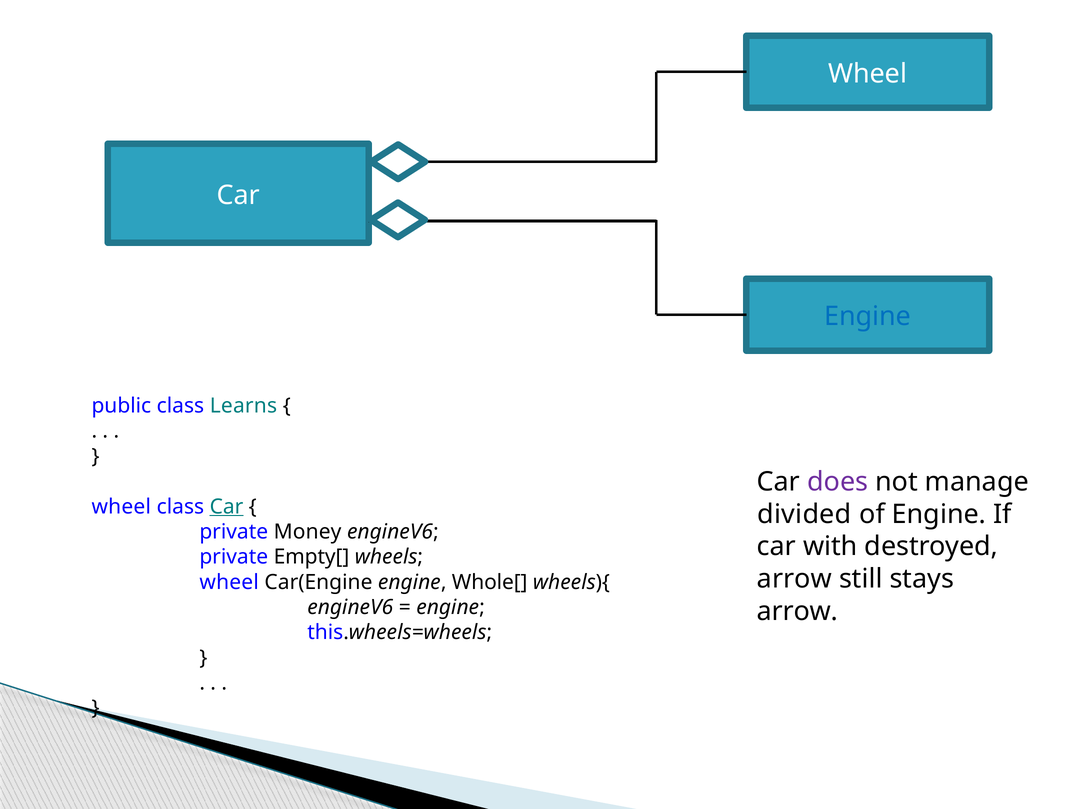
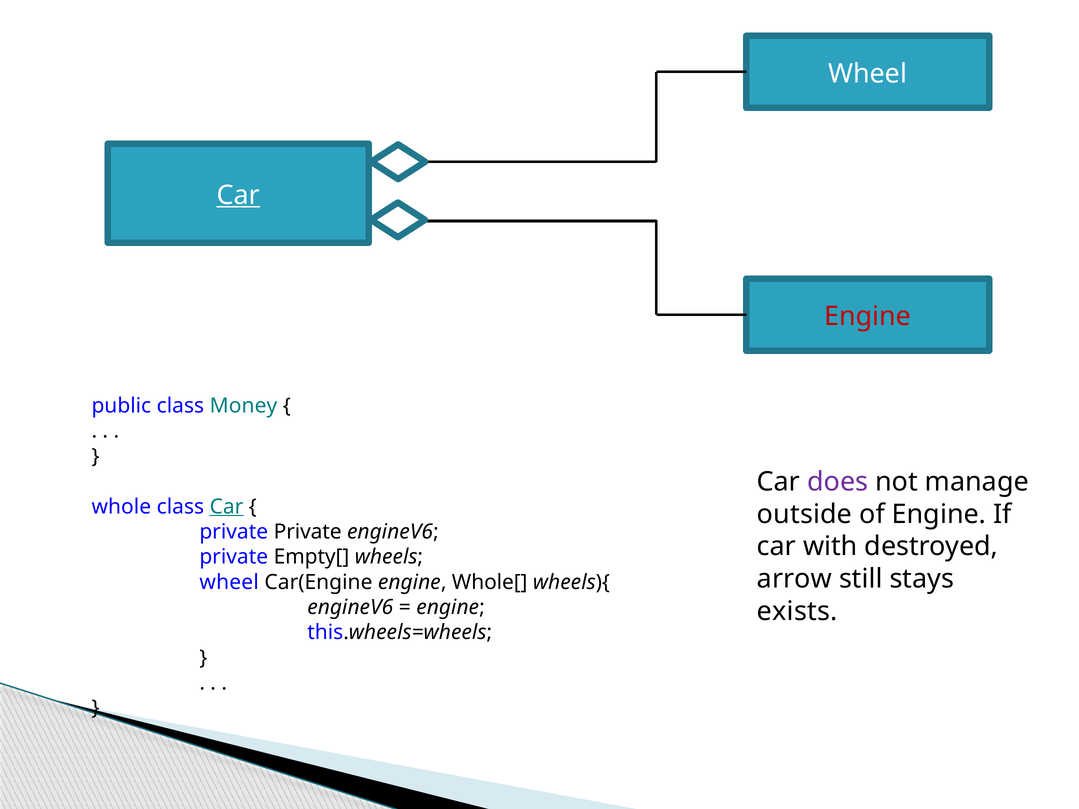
Car underline: none -> present (238, 195)
Engine colour: blue -> red (868, 317)
Learns: Learns -> Money (243, 406)
wheel: wheel -> whole (121, 507)
divided: divided -> outside (805, 514)
private Money: Money -> Private (308, 532)
arrow: arrow -> exists (797, 611)
